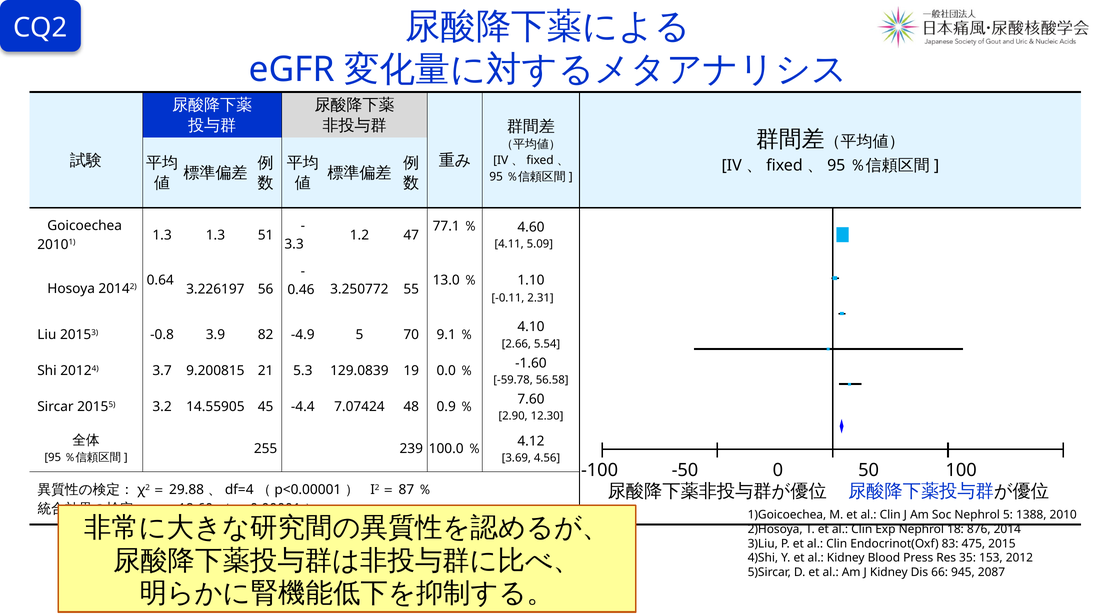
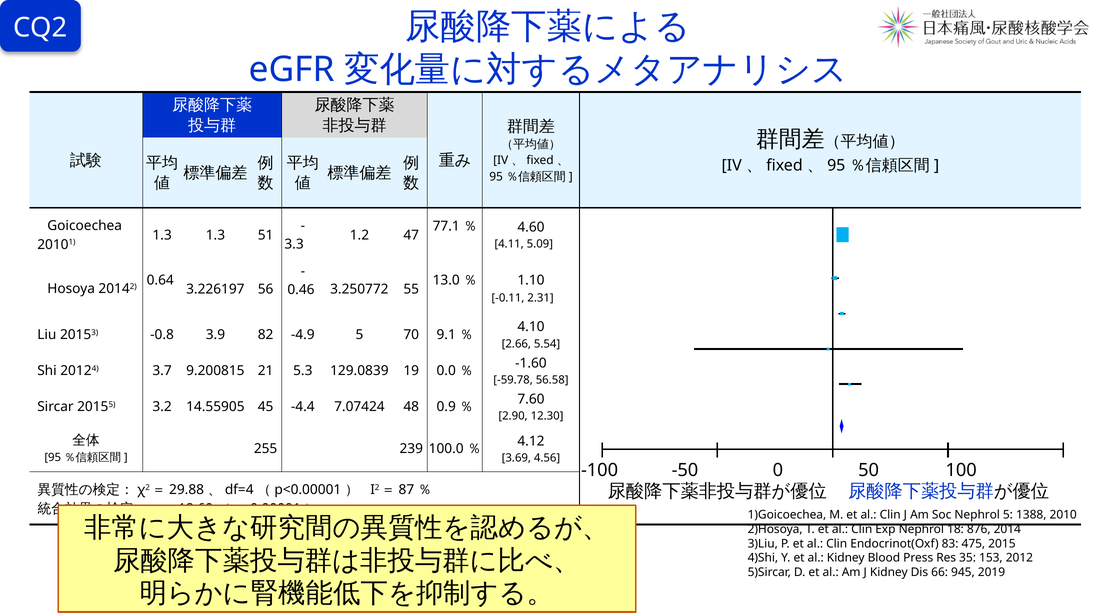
2087: 2087 -> 2019 (992, 573)
